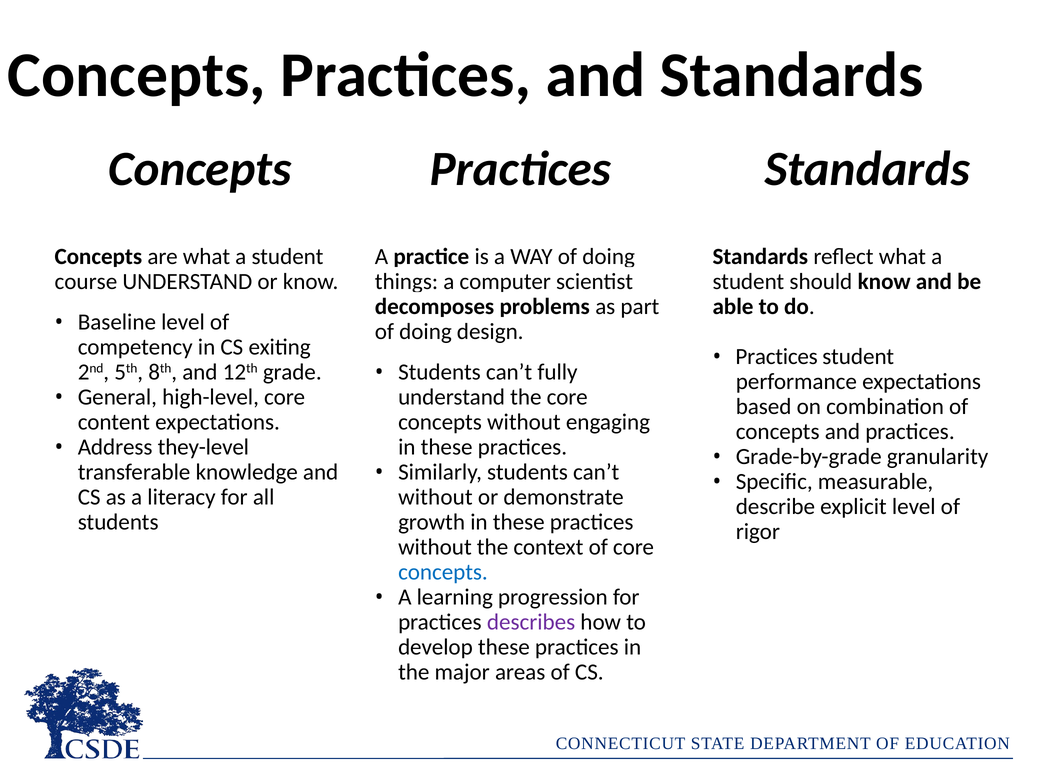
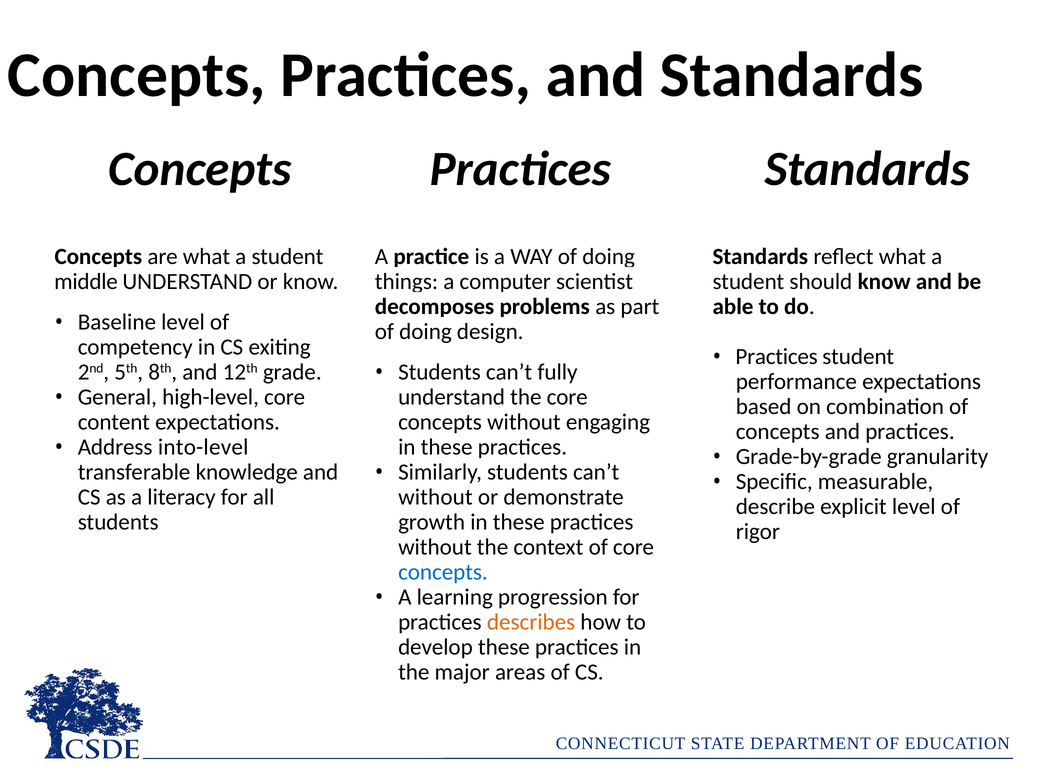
course: course -> middle (86, 281)
they-level: they-level -> into-level (203, 447)
describes colour: purple -> orange (531, 622)
